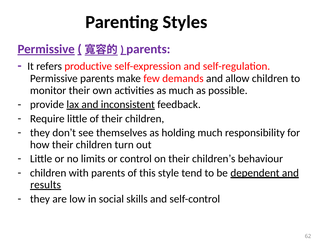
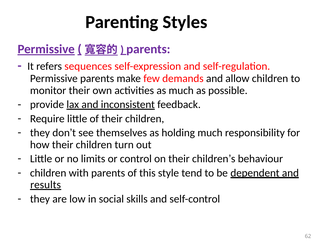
productive: productive -> sequences (88, 66)
